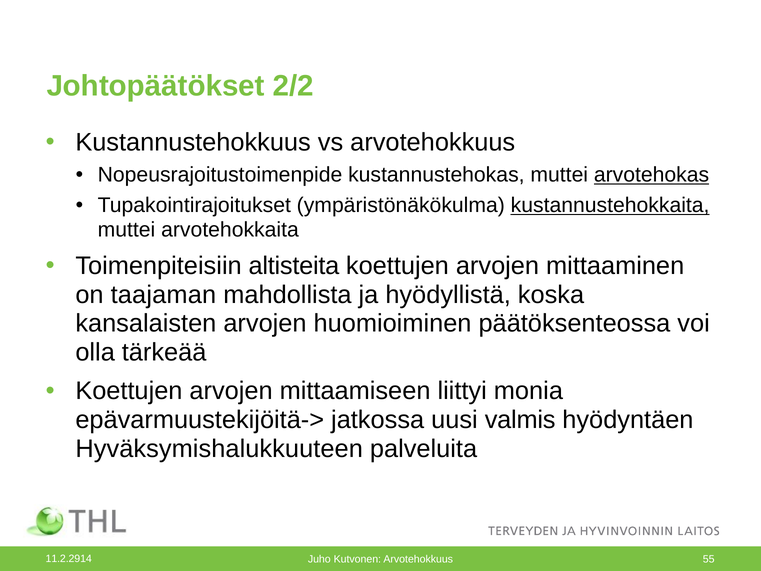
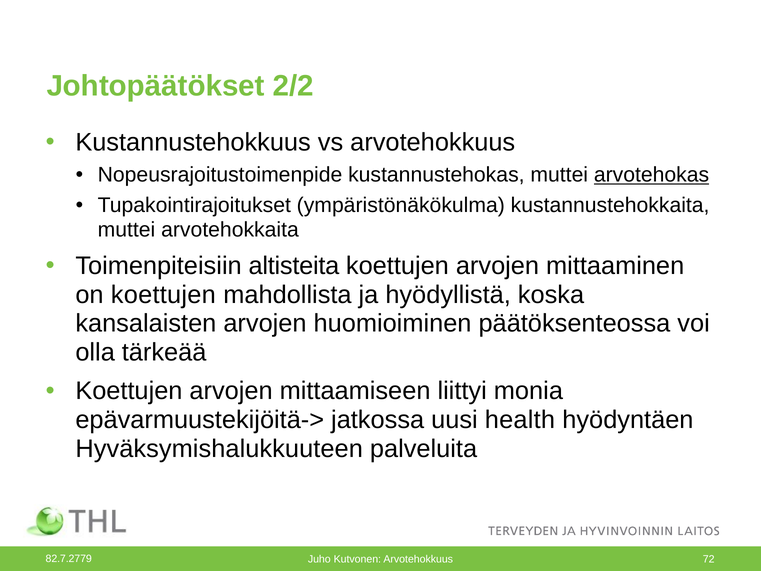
kustannustehokkaita underline: present -> none (610, 205)
on taajaman: taajaman -> koettujen (163, 294)
valmis: valmis -> health (520, 420)
11.2.2914: 11.2.2914 -> 82.7.2779 (69, 558)
55: 55 -> 72 (709, 559)
